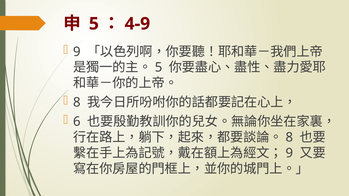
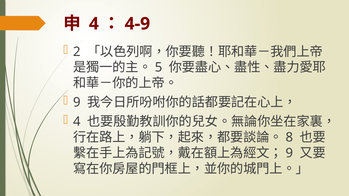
5: 5 -> 4 (94, 24)
9: 9 -> 2 (77, 52)
8: 8 -> 9 (77, 103)
6: 6 -> 4 (77, 122)
